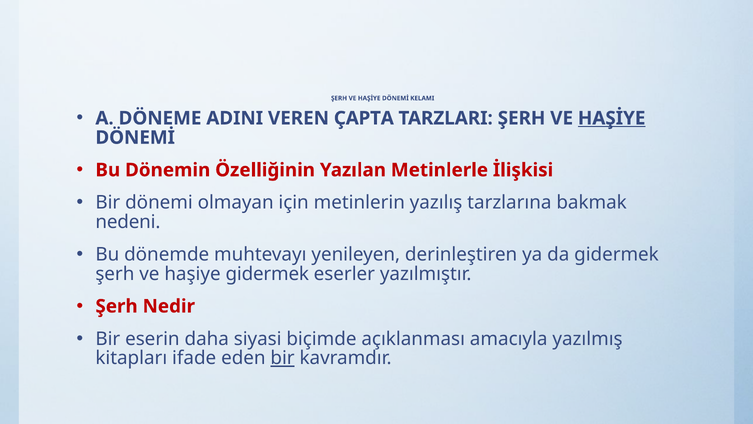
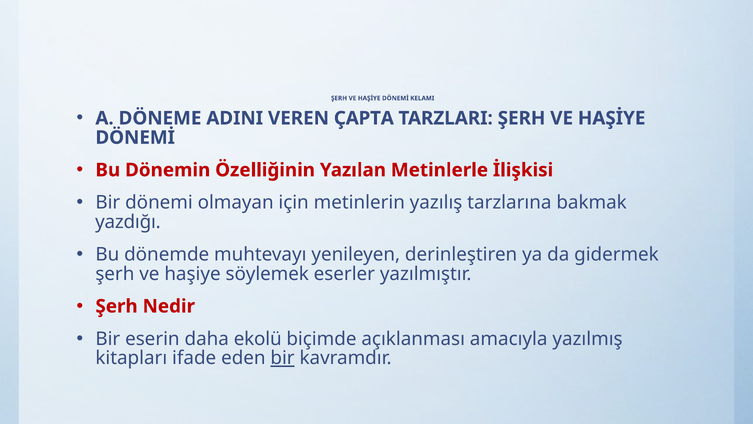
HAŞİYE underline: present -> none (612, 118)
nedeni: nedeni -> yazdığı (128, 222)
haşiye gidermek: gidermek -> söylemek (267, 274)
siyasi: siyasi -> ekolü (258, 339)
